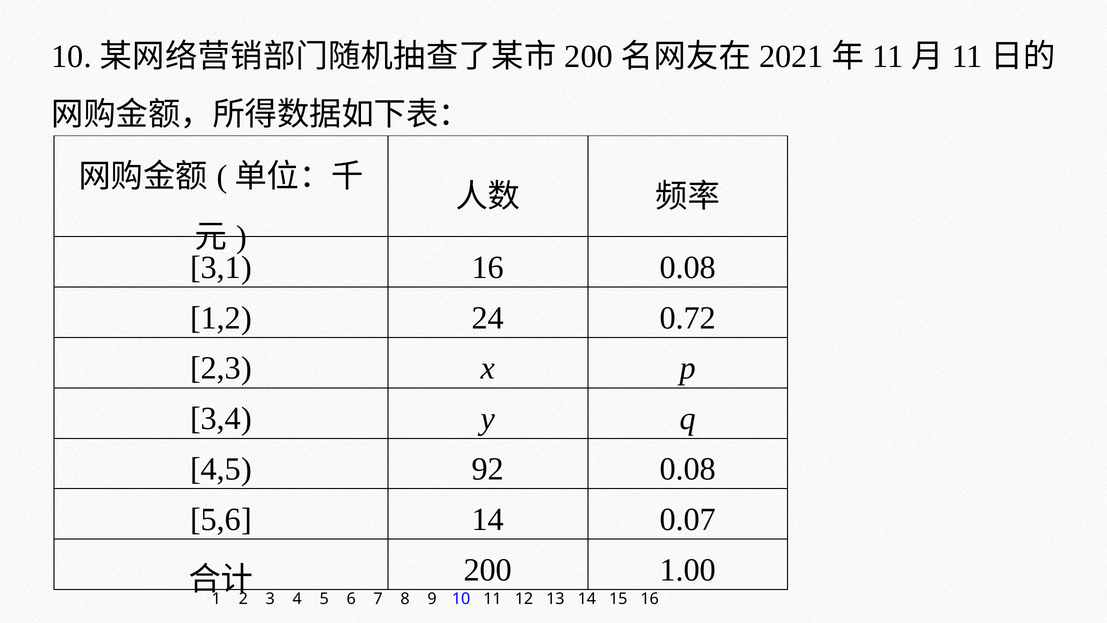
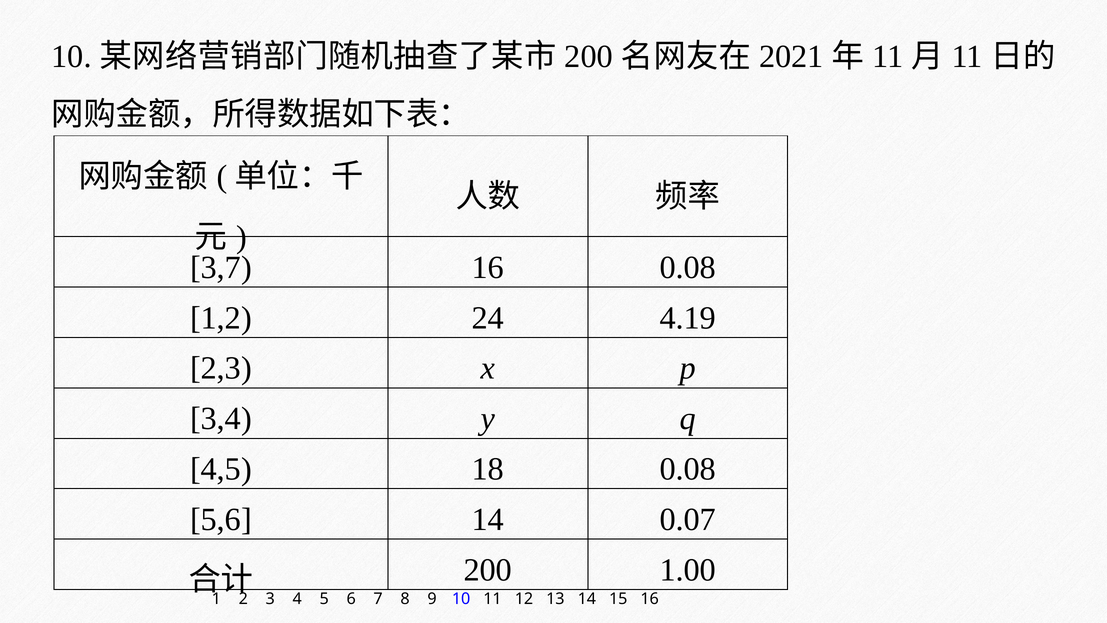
3,1: 3,1 -> 3,7 (221, 267)
0.72: 0.72 -> 4.19 (688, 318)
92: 92 -> 18 (488, 469)
